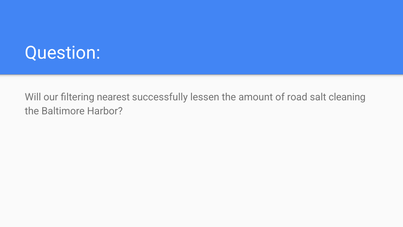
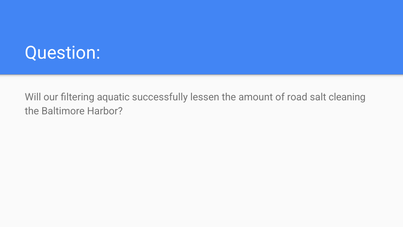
nearest: nearest -> aquatic (113, 97)
